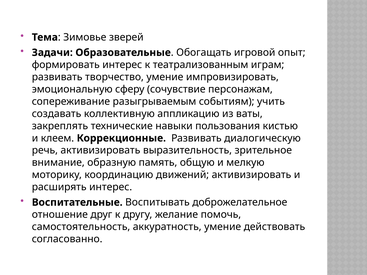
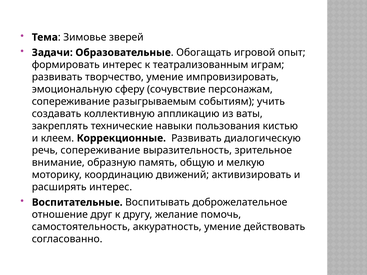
речь активизировать: активизировать -> сопереживание (100, 151)
